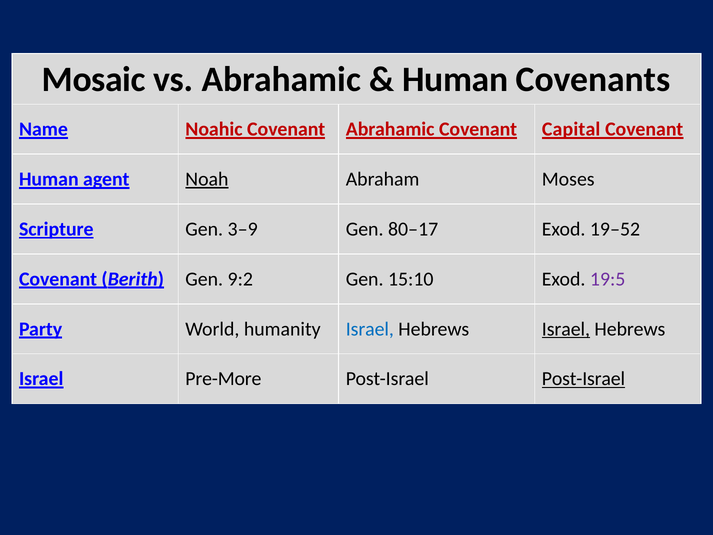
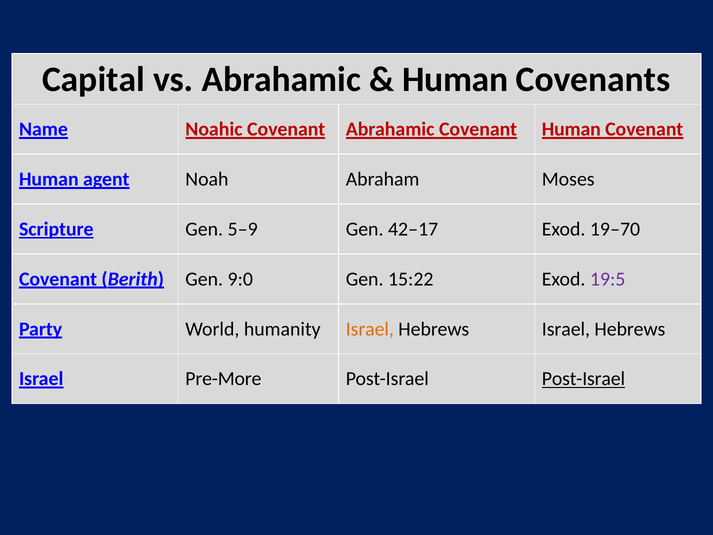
Mosaic: Mosaic -> Capital (93, 79)
Abrahamic Covenant Capital: Capital -> Human (571, 129)
Noah underline: present -> none (207, 179)
3‒9: 3‒9 -> 5‒9 (243, 229)
80‒17: 80‒17 -> 42‒17 (413, 229)
19‒52: 19‒52 -> 19‒70 (615, 229)
9:2: 9:2 -> 9:0 (240, 279)
15:10: 15:10 -> 15:22 (411, 279)
Israel colour: blue -> orange (370, 329)
Israel underline: present -> none (566, 329)
